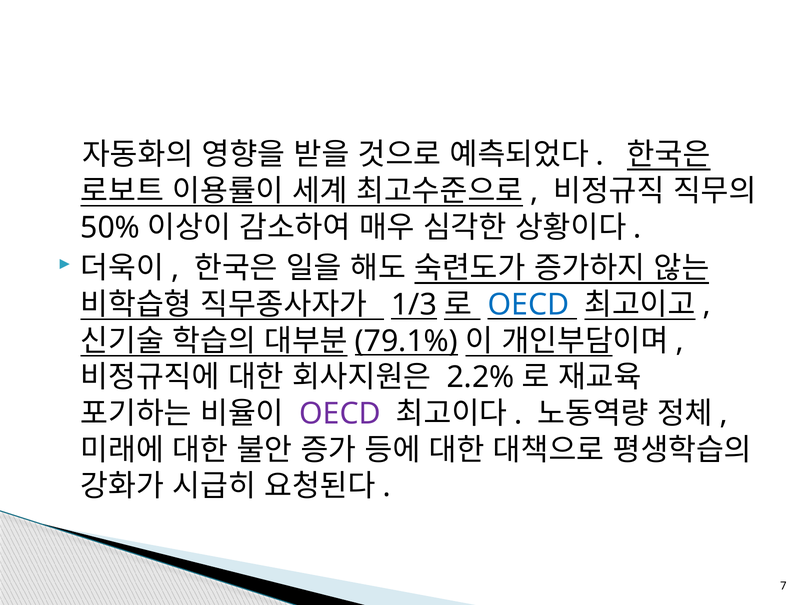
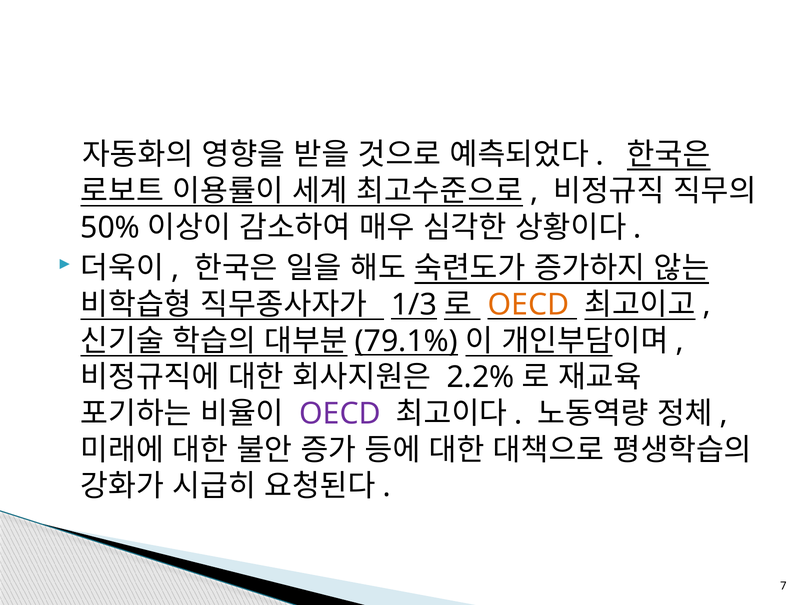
OECD colour: blue -> orange (529, 304)
